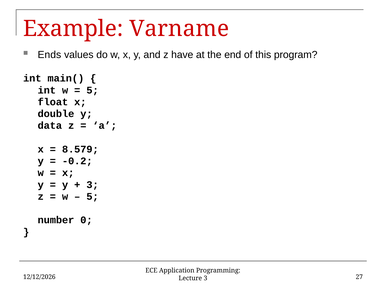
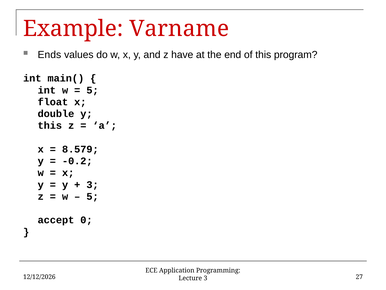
data: data -> this (50, 125)
number: number -> accept (56, 220)
